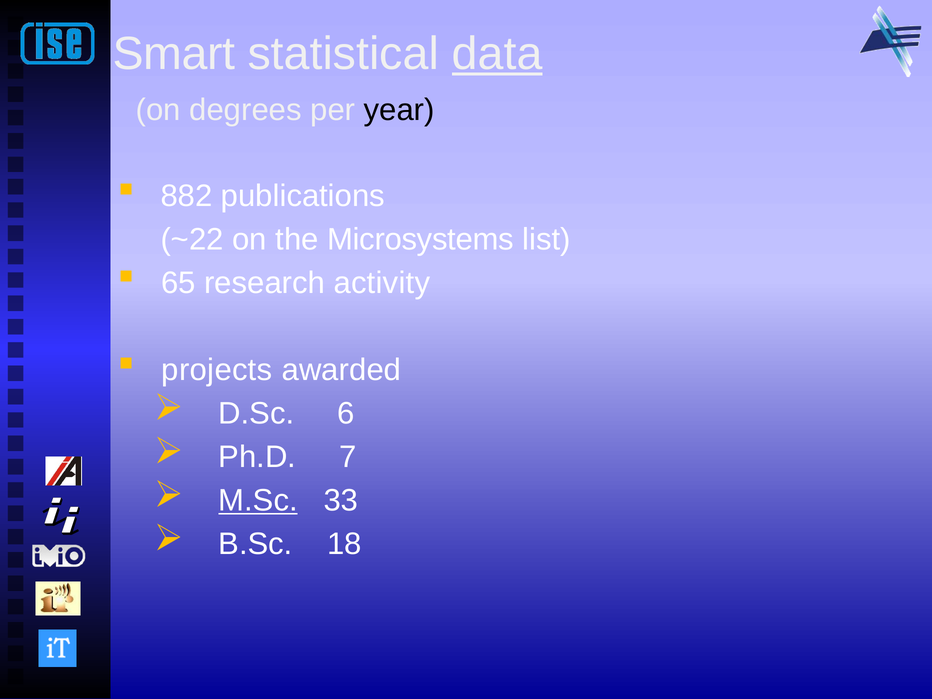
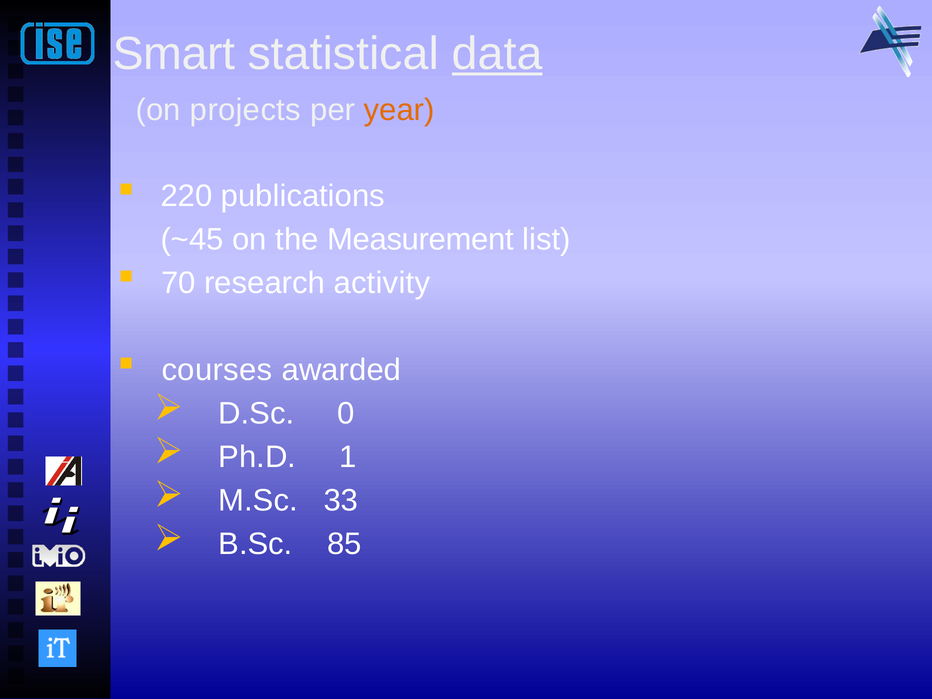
degrees: degrees -> projects (245, 110)
year colour: black -> orange (399, 110)
882: 882 -> 220 (186, 196)
~22: ~22 -> ~45 (192, 240)
Microsystems: Microsystems -> Measurement (421, 240)
65: 65 -> 70 (178, 283)
projects: projects -> courses (217, 370)
6: 6 -> 0 (346, 413)
7: 7 -> 1 (348, 457)
M.Sc underline: present -> none (258, 500)
18: 18 -> 85 (344, 544)
